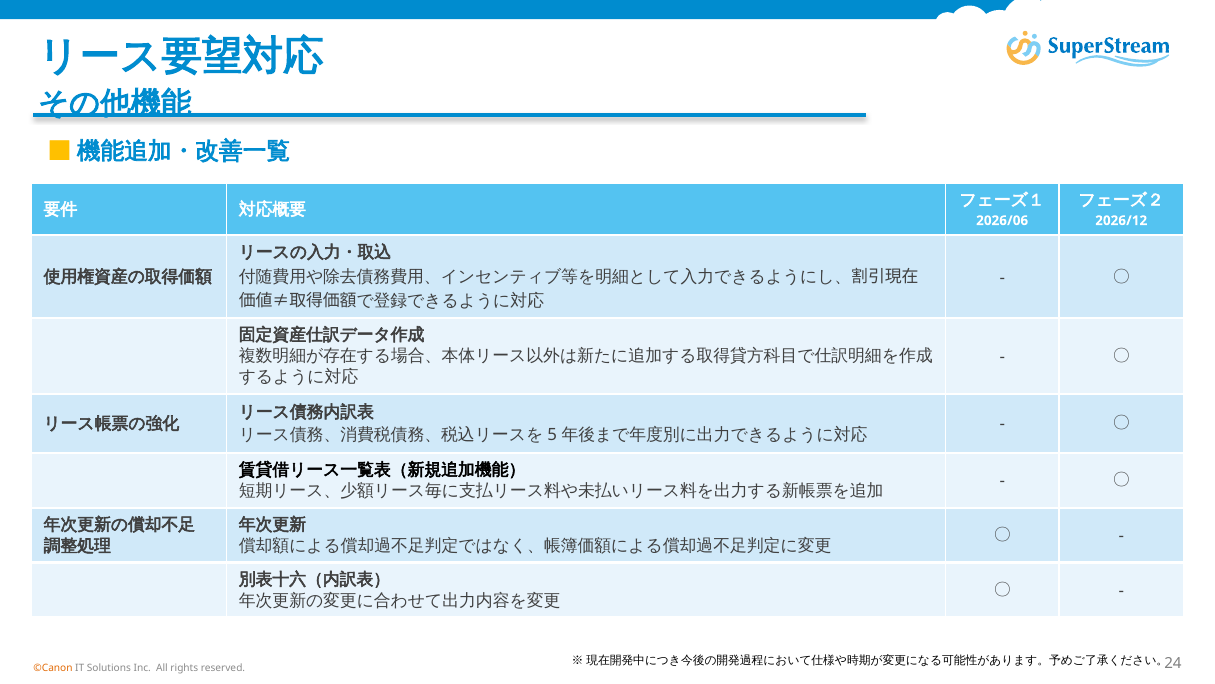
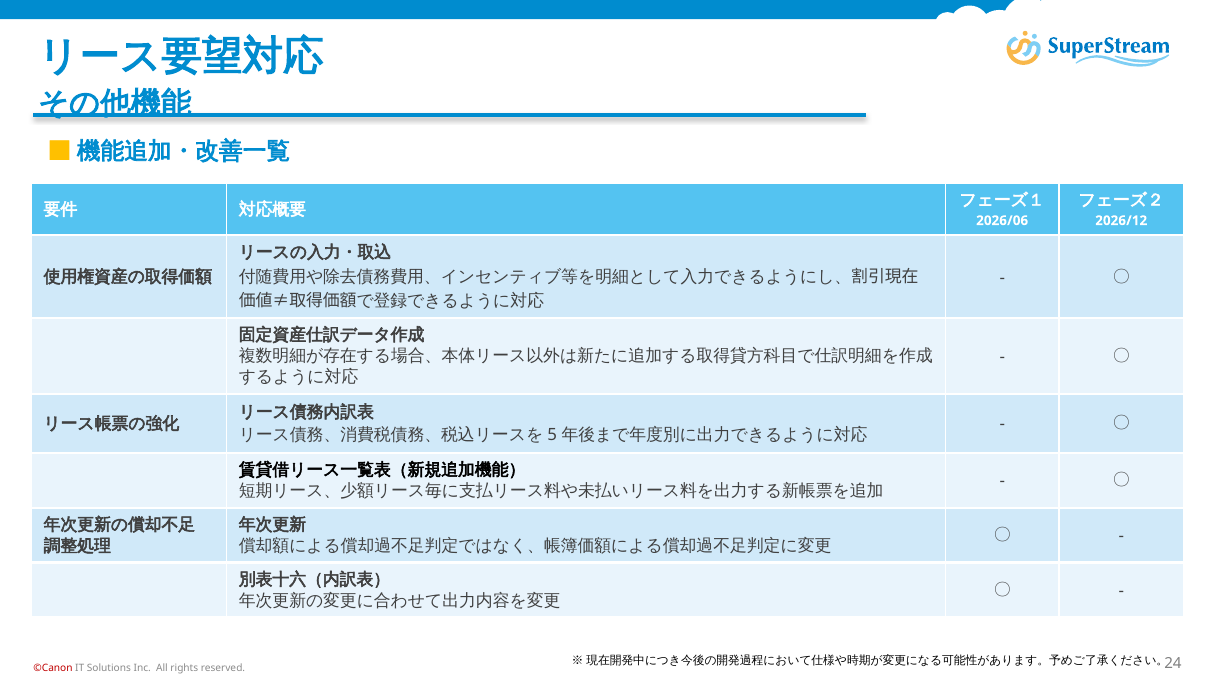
©Canon colour: orange -> red (53, 668)
